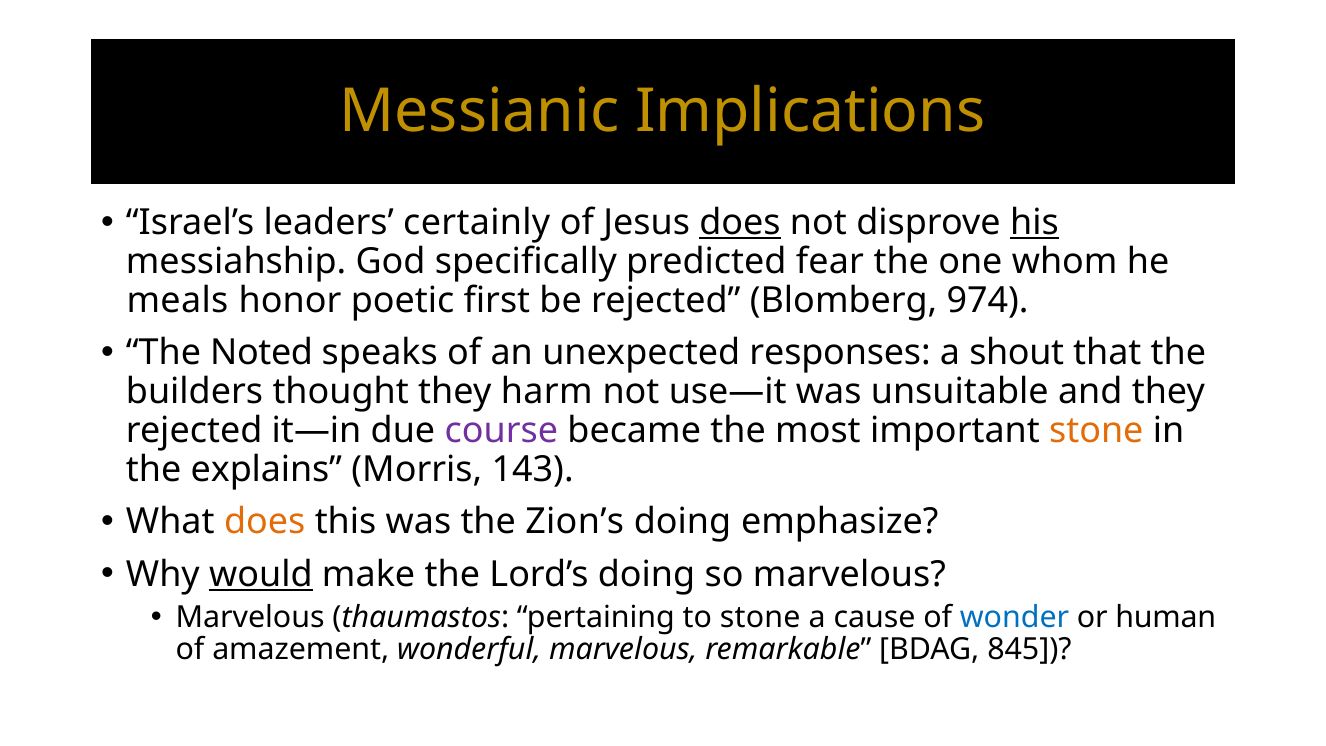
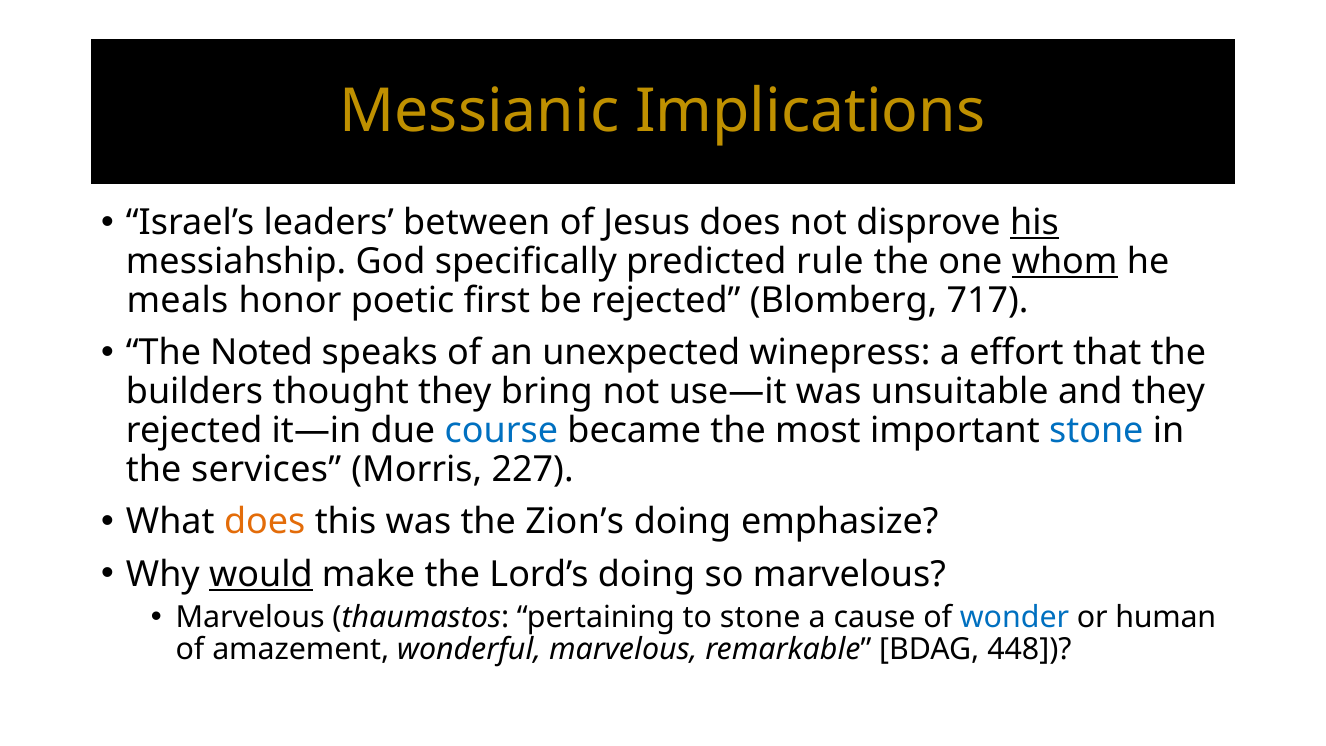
certainly: certainly -> between (477, 223)
does underline: present -> none (740, 223)
fear: fear -> rule (830, 261)
whom underline: none -> present (1065, 261)
974: 974 -> 717 (988, 300)
responses: responses -> winepress (840, 353)
shout: shout -> effort (1017, 353)
harm: harm -> bring (547, 392)
course colour: purple -> blue (501, 430)
stone colour: orange -> blue (1096, 430)
explains: explains -> services (266, 469)
143: 143 -> 227 (533, 469)
845: 845 -> 448 (1029, 650)
